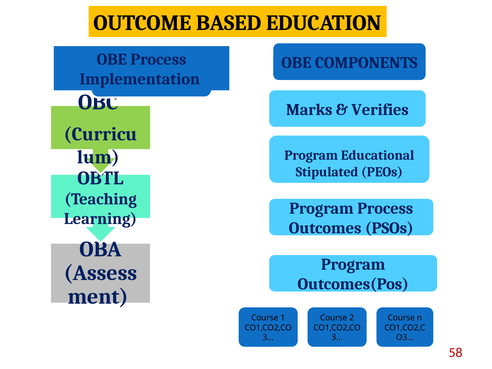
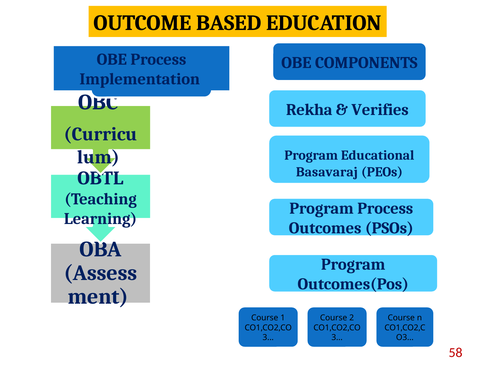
Marks: Marks -> Rekha (309, 110)
Stipulated: Stipulated -> Basavaraj (327, 172)
